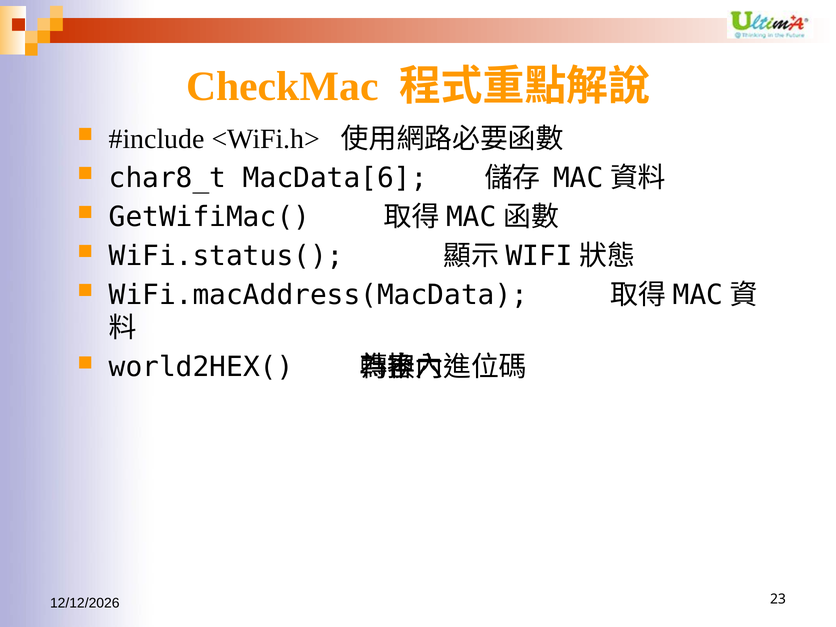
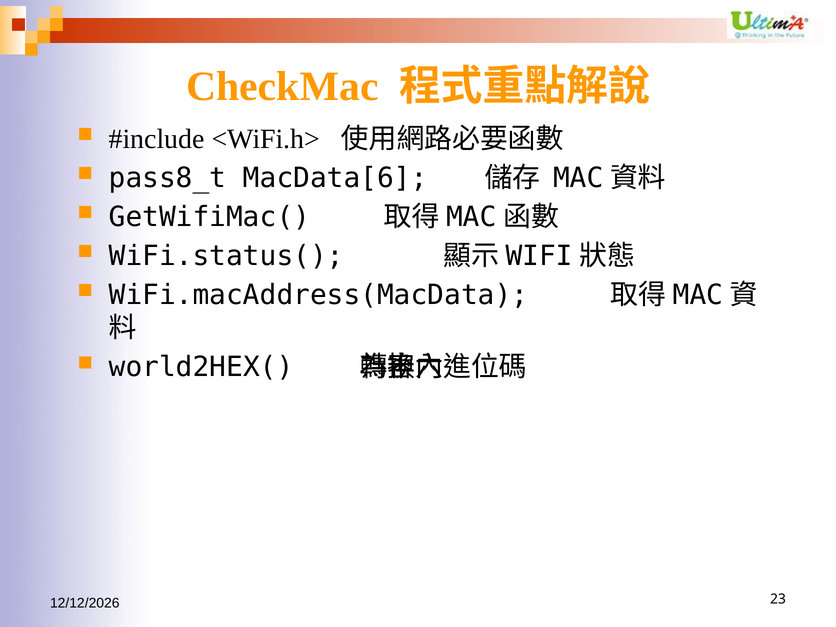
char8_t: char8_t -> pass8_t (168, 178)
